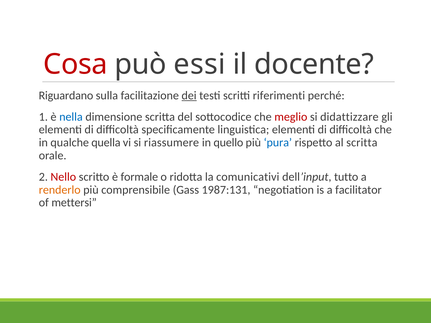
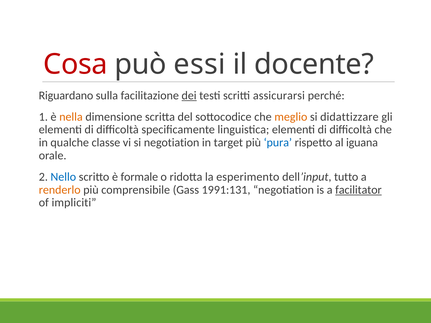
riferimenti: riferimenti -> assicurarsi (279, 96)
nella colour: blue -> orange (71, 117)
meglio colour: red -> orange (291, 117)
quella: quella -> classe (106, 143)
si riassumere: riassumere -> negotiation (172, 143)
quello: quello -> target (228, 143)
al scritta: scritta -> iguana (362, 143)
Nello colour: red -> blue (63, 177)
comunicativi: comunicativi -> esperimento (248, 177)
1987:131: 1987:131 -> 1991:131 (226, 190)
facilitator underline: none -> present (358, 190)
mettersi: mettersi -> impliciti (74, 203)
